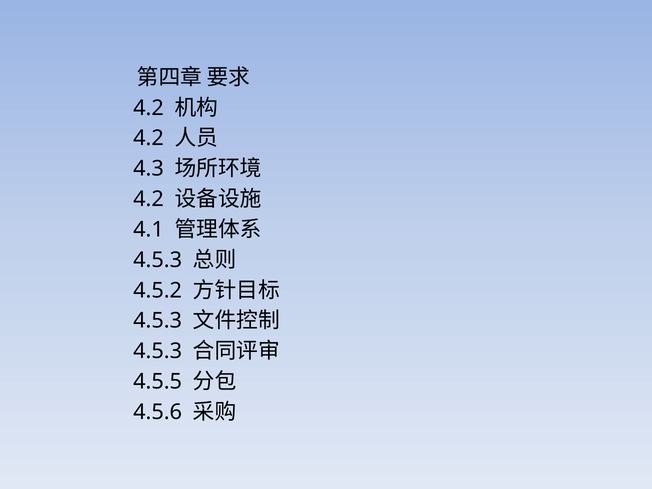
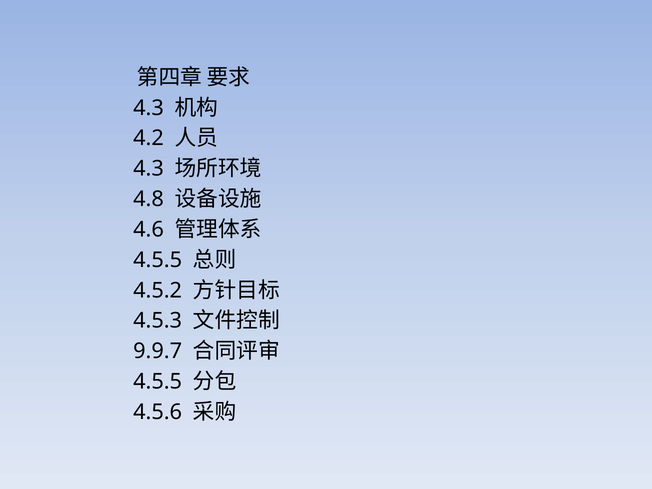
4.2: 4.2 -> 4.3 (149, 108)
4.2: 4.2 -> 4.8 (149, 199)
4.1: 4.1 -> 4.6 (149, 230)
4.5.3: 4.5.3 -> 4.5.5 (158, 260)
4.5.3: 4.5.3 -> 9.9.7 (158, 351)
